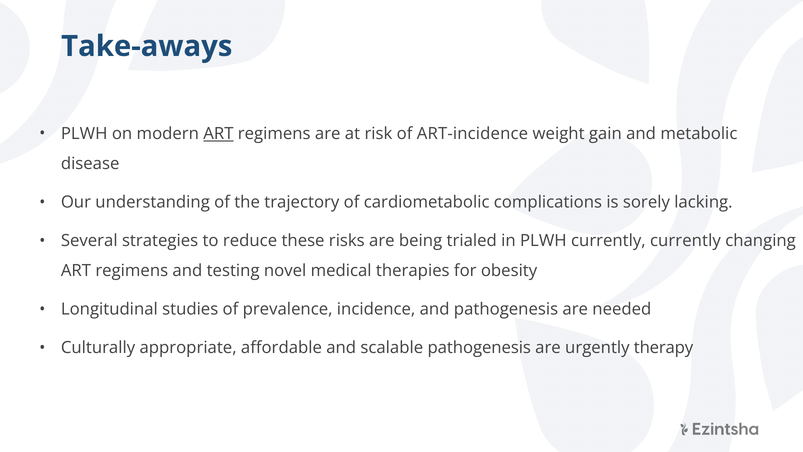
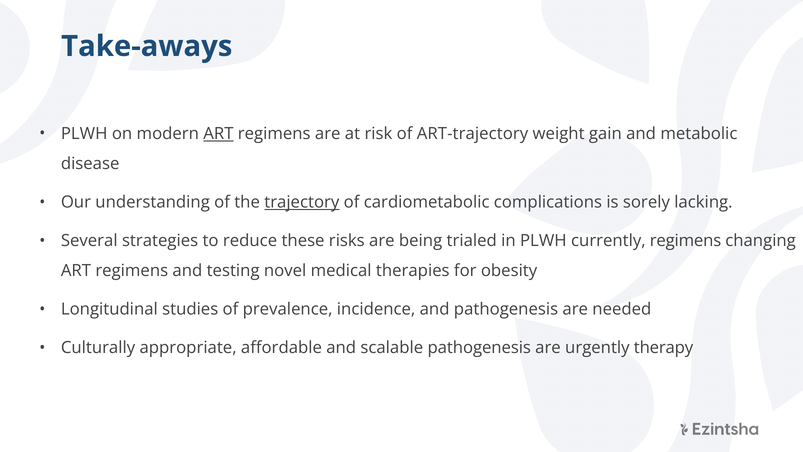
ART-incidence: ART-incidence -> ART-trajectory (473, 134)
trajectory underline: none -> present (302, 202)
currently currently: currently -> regimens (686, 241)
